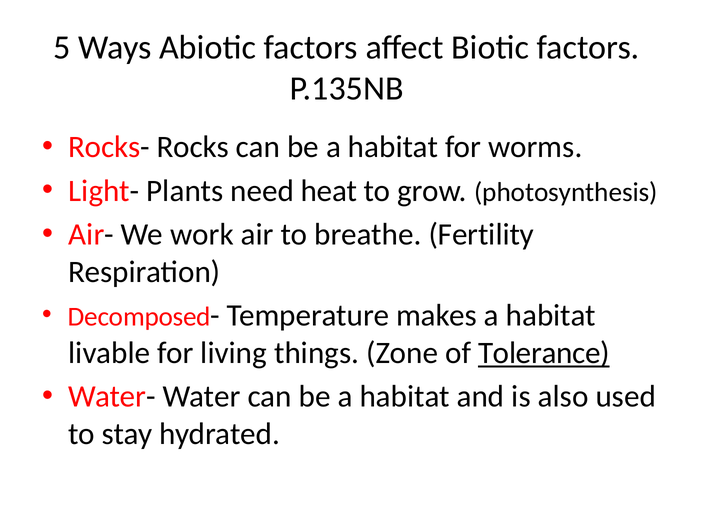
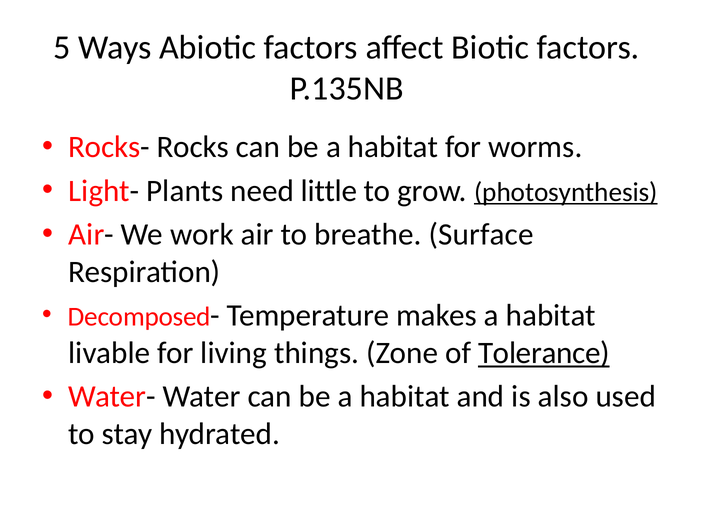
heat: heat -> little (329, 191)
photosynthesis underline: none -> present (566, 192)
Fertility: Fertility -> Surface (481, 234)
